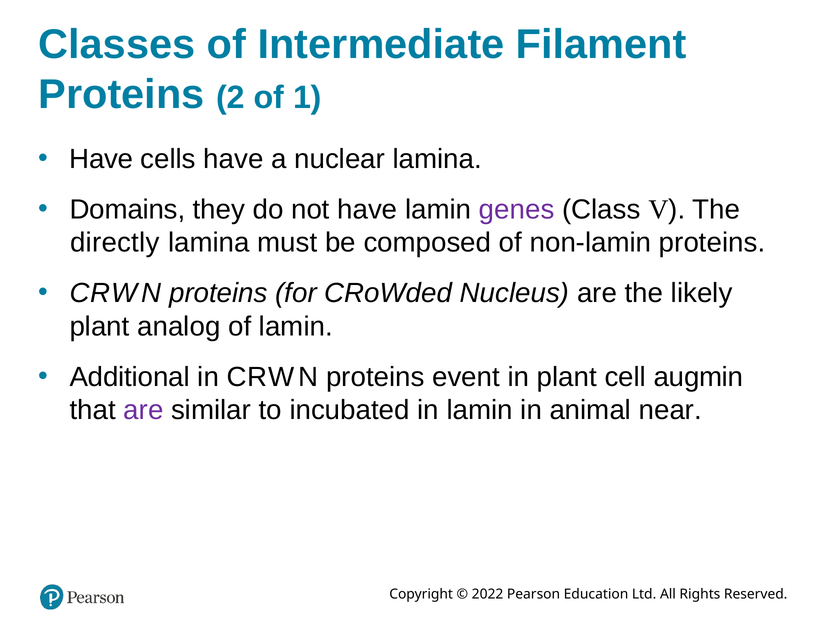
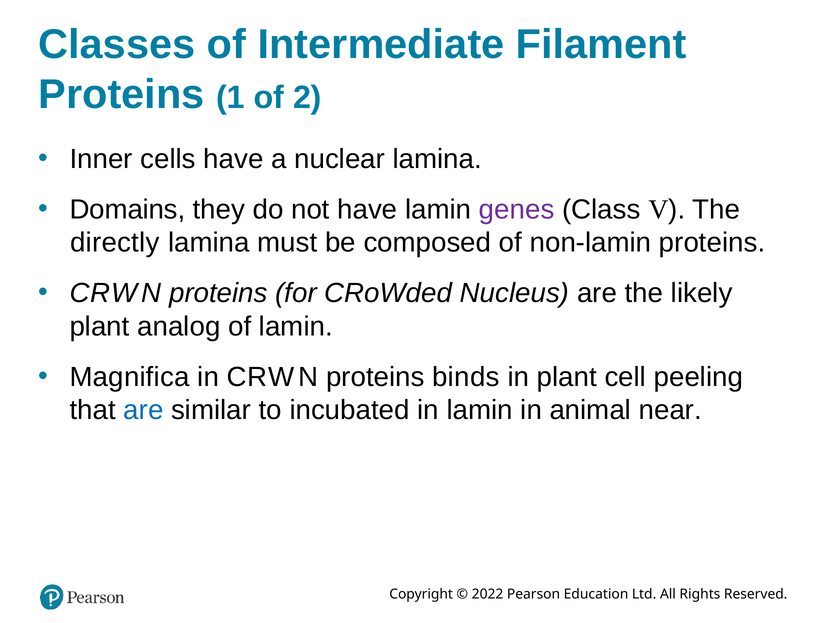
2: 2 -> 1 (230, 98)
1: 1 -> 2 (307, 98)
Have: Have -> Inner (101, 159)
Additional: Additional -> Magnifica (130, 377)
event: event -> binds (466, 377)
augmin: augmin -> peeling (698, 377)
are colour: purple -> blue (143, 410)
